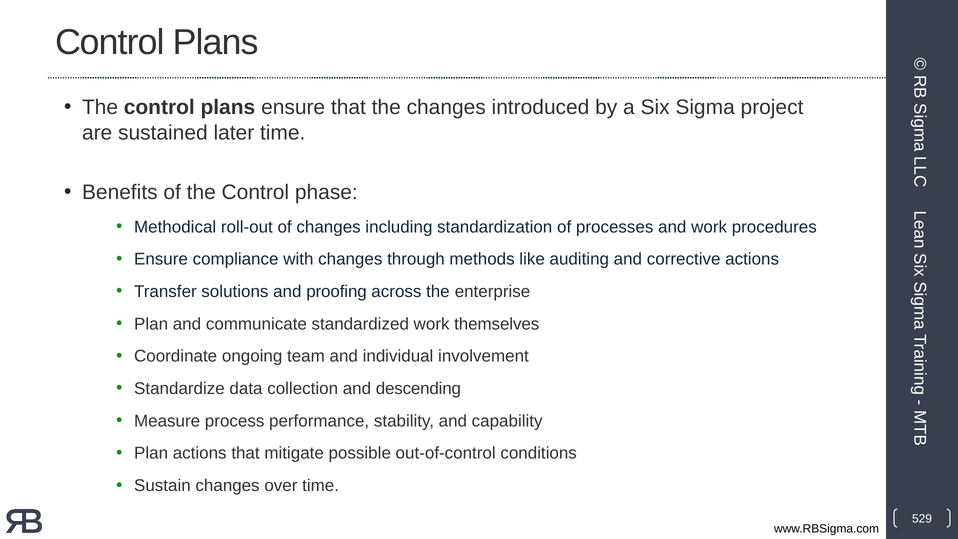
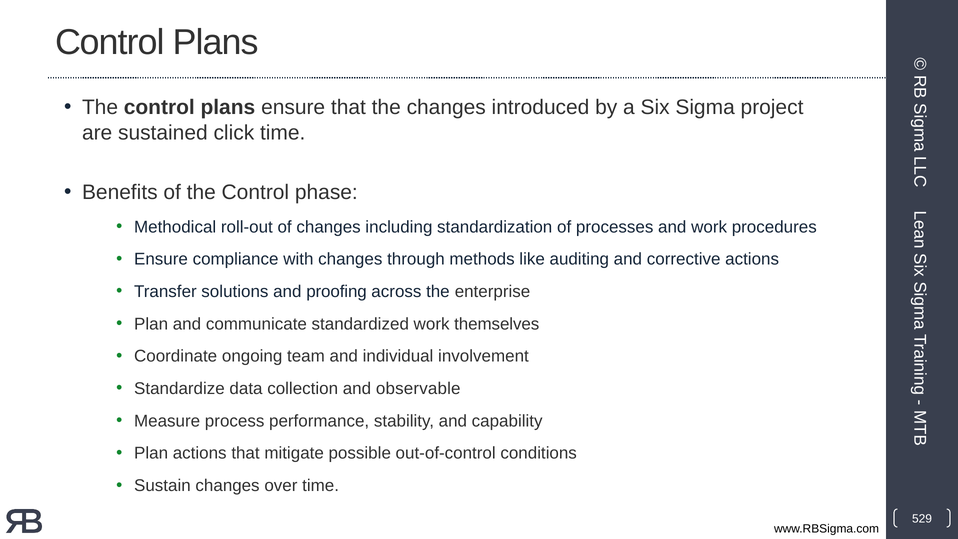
later: later -> click (234, 133)
descending: descending -> observable (418, 389)
